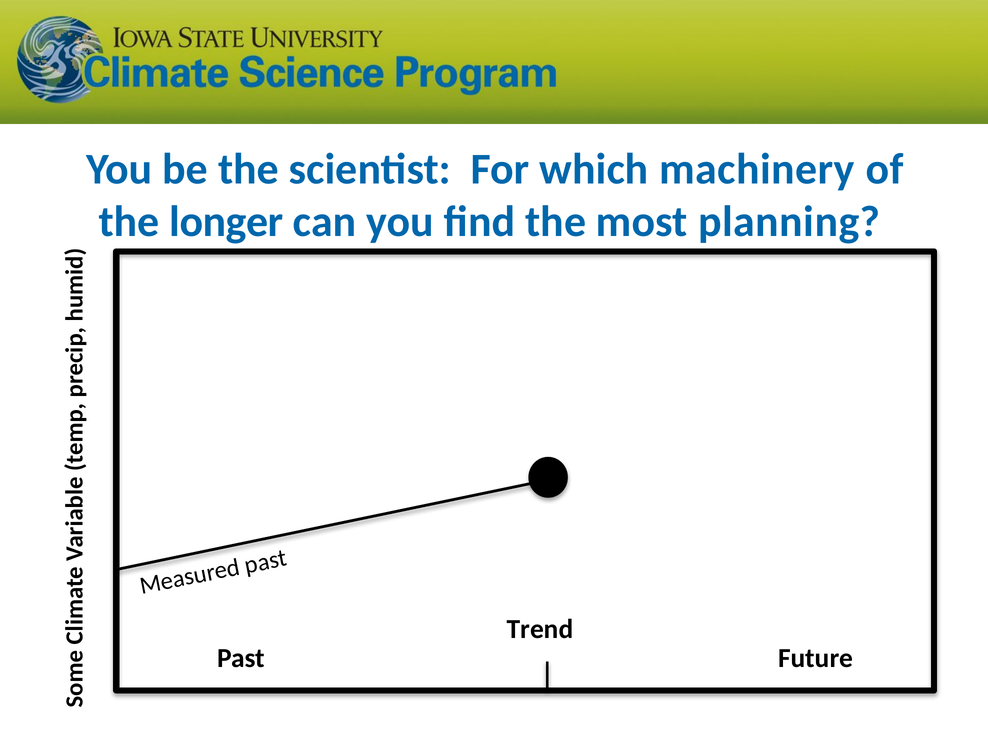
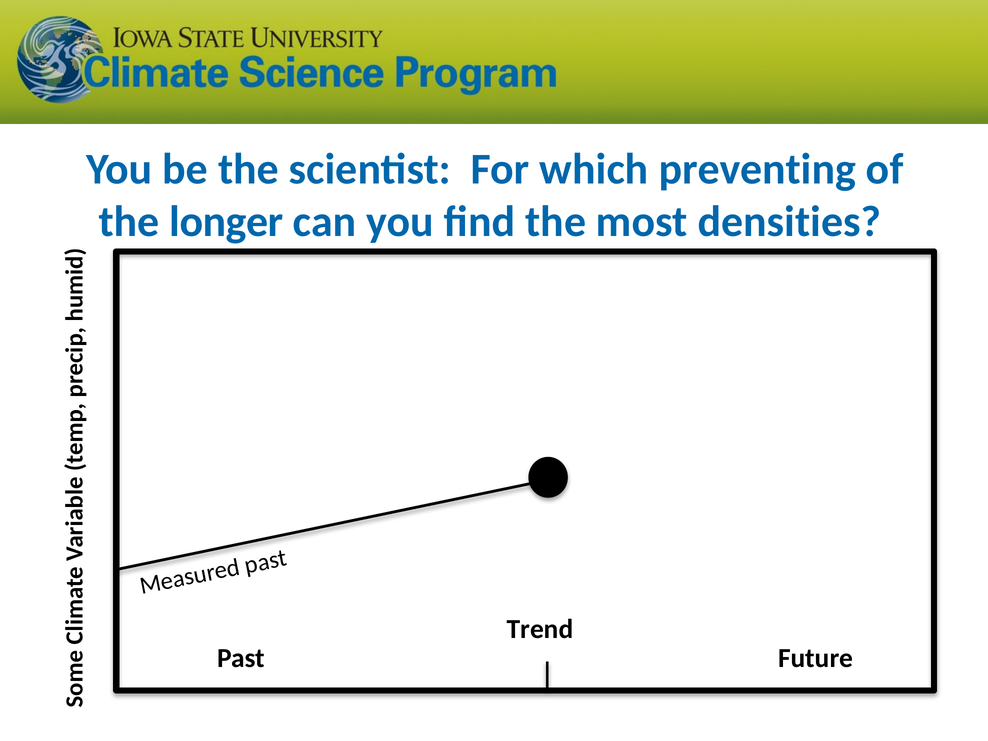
machinery: machinery -> preventing (757, 169)
planning: planning -> densities (789, 222)
